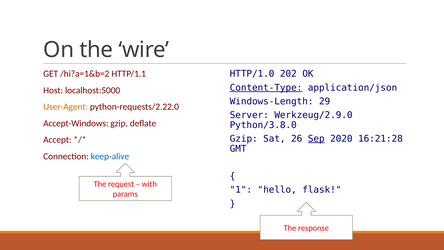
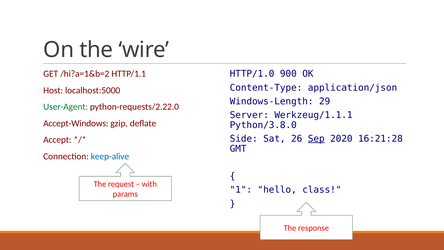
202: 202 -> 900 (288, 74)
Content-Type underline: present -> none (266, 88)
User-Agent colour: orange -> green (66, 107)
Werkzeug/2.9.0: Werkzeug/2.9.0 -> Werkzeug/1.1.1 (313, 115)
Gzip: Gzip -> Side (244, 139)
flask: flask -> class (322, 190)
